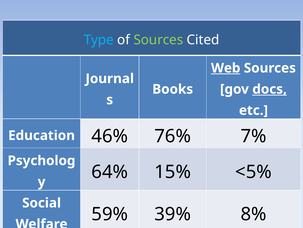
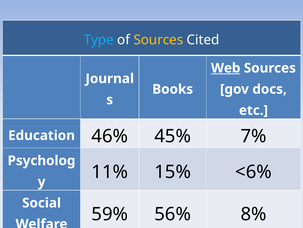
Sources colour: light green -> yellow (158, 40)
docs underline: present -> none (270, 89)
76%: 76% -> 45% (173, 136)
64%: 64% -> 11% (110, 171)
<5%: <5% -> <6% (253, 171)
39%: 39% -> 56% (173, 214)
